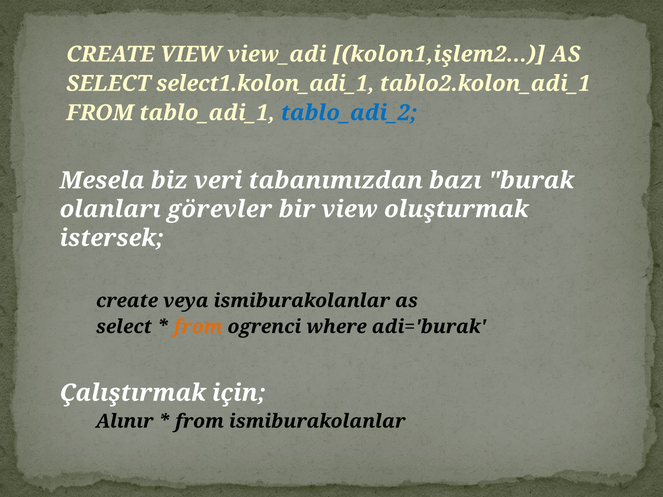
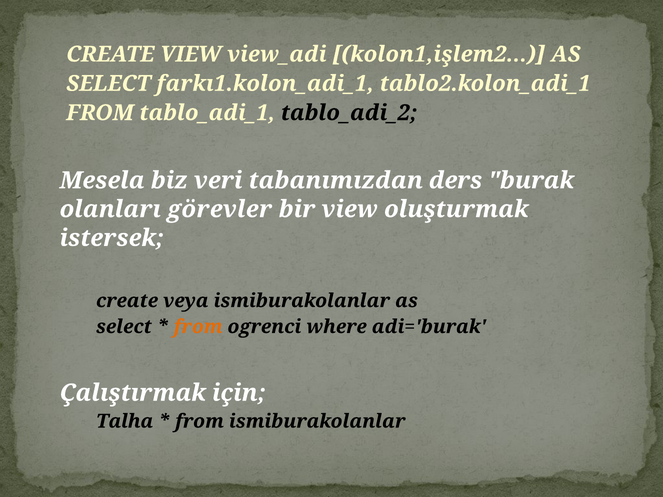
select1.kolon_adi_1: select1.kolon_adi_1 -> farkı1.kolon_adi_1 (265, 84)
tablo_adi_2 colour: blue -> black (349, 113)
bazı: bazı -> ders (455, 181)
Alınır: Alınır -> Talha (125, 421)
